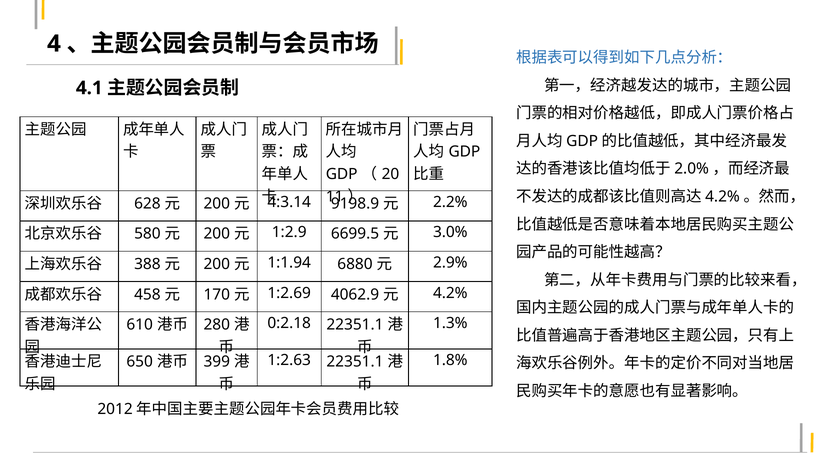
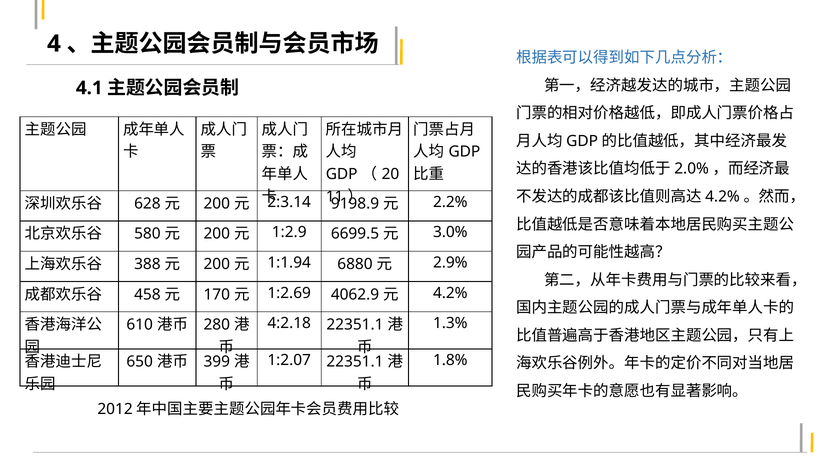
4:3.14: 4:3.14 -> 2:3.14 (289, 202)
0:2.18: 0:2.18 -> 4:2.18 (289, 324)
1:2.63: 1:2.63 -> 1:2.07 (289, 361)
